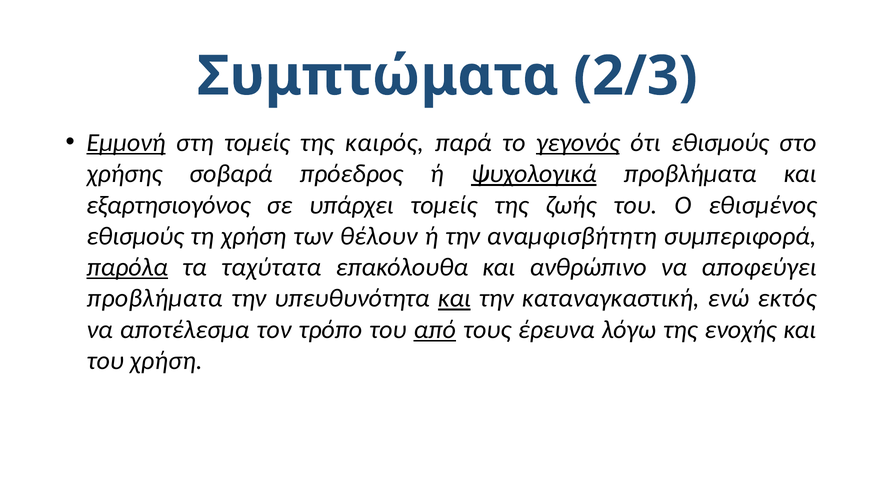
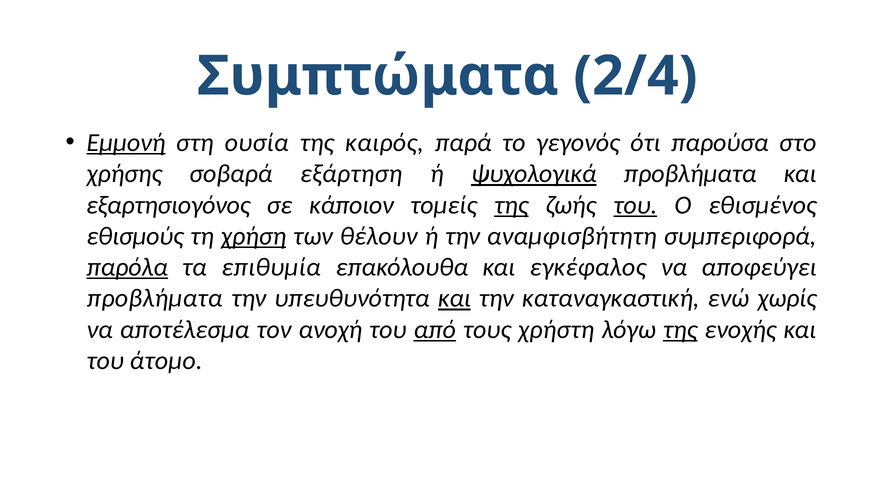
2/3: 2/3 -> 2/4 (635, 76)
στη τομείς: τομείς -> ουσία (257, 143)
γεγονός underline: present -> none (578, 143)
ότι εθισμούς: εθισμούς -> παρούσα (720, 143)
πρόεδρος: πρόεδρος -> εξάρτηση (351, 174)
υπάρχει: υπάρχει -> κάποιον (351, 205)
της underline: none -> present (511, 205)
του underline: none -> present (635, 205)
χρήση underline: none -> present (254, 236)
ταχύτατα: ταχύτατα -> επιθυμία (271, 267)
ανθρώπινο: ανθρώπινο -> εγκέφαλος (588, 267)
εκτός: εκτός -> χωρίς (787, 298)
τρόπο: τρόπο -> ανοχή (330, 330)
έρευνα: έρευνα -> χρήστη (556, 330)
της underline: none -> present (680, 330)
του χρήση: χρήση -> άτομο (166, 361)
